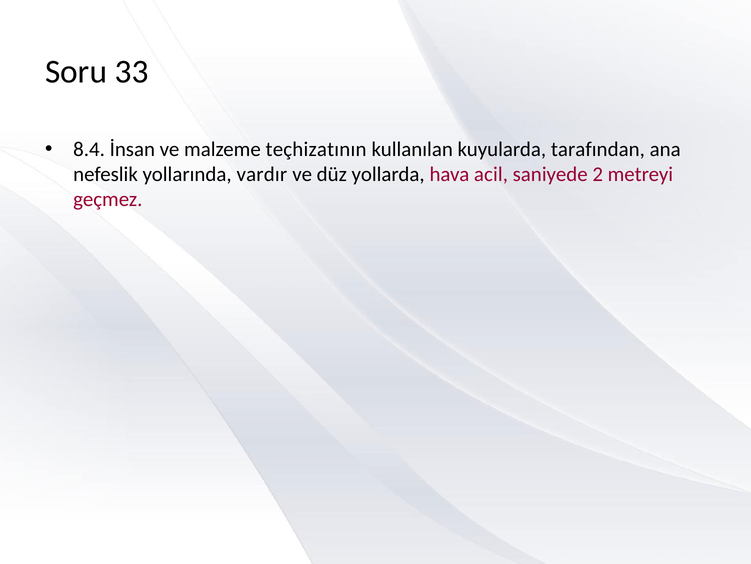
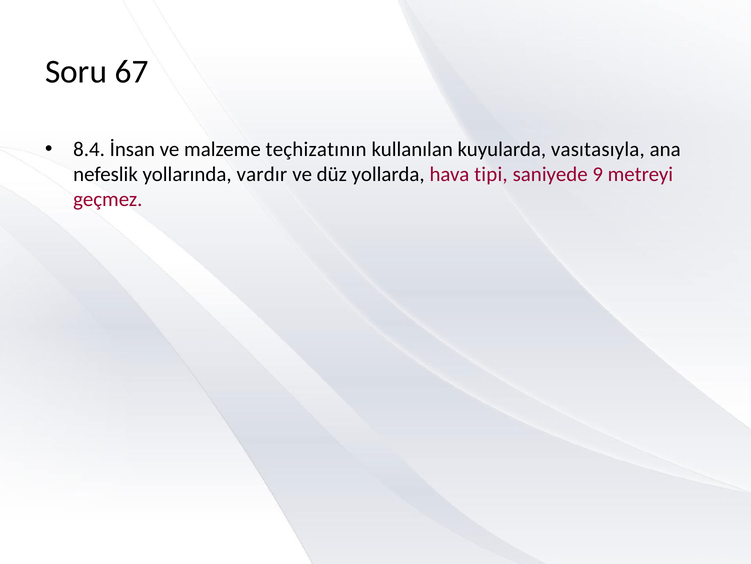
33: 33 -> 67 (132, 72)
tarafından: tarafından -> vasıtasıyla (598, 149)
acil: acil -> tipi (491, 174)
2: 2 -> 9 (598, 174)
